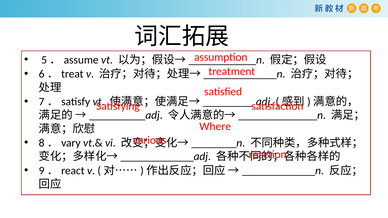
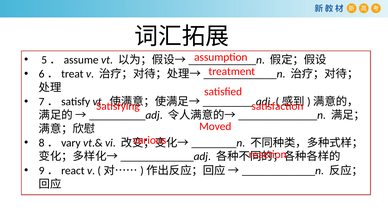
Where: Where -> Moved (215, 127)
